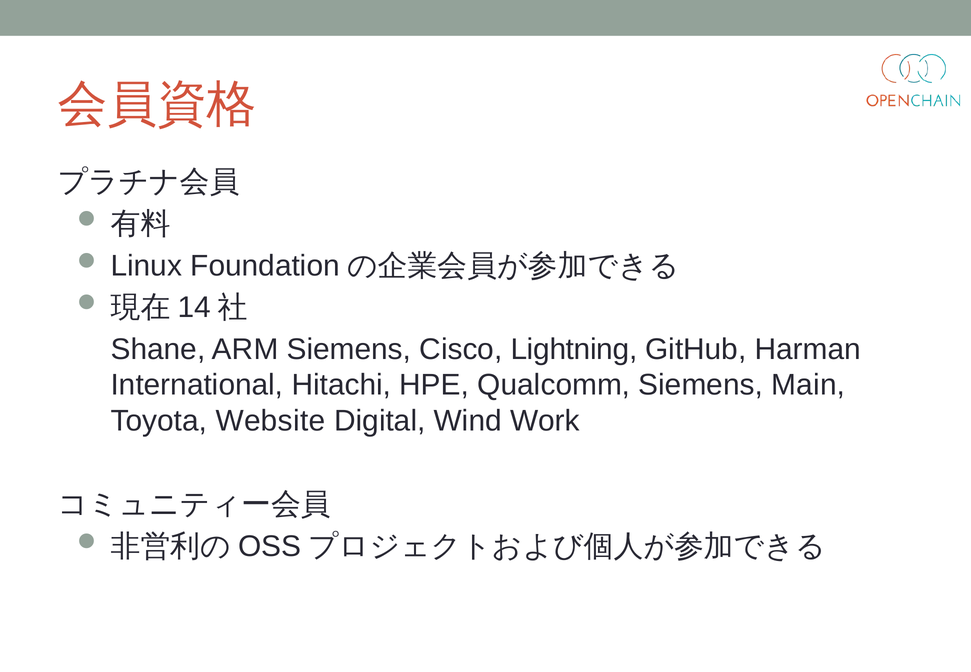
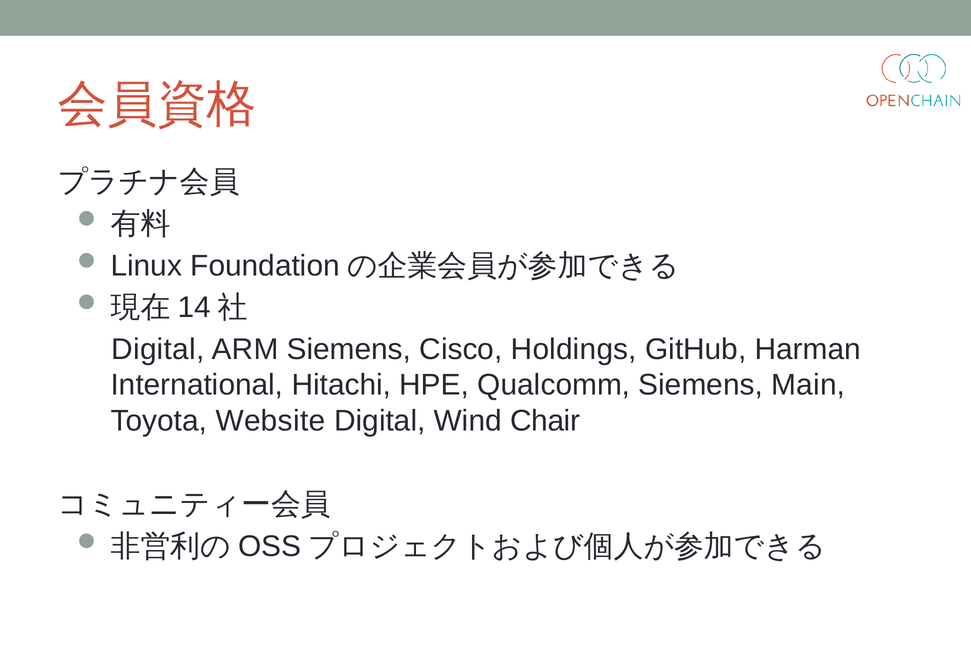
Shane: Shane -> Digital (158, 349)
Lightning: Lightning -> Holdings (574, 349)
Work: Work -> Chair (545, 421)
